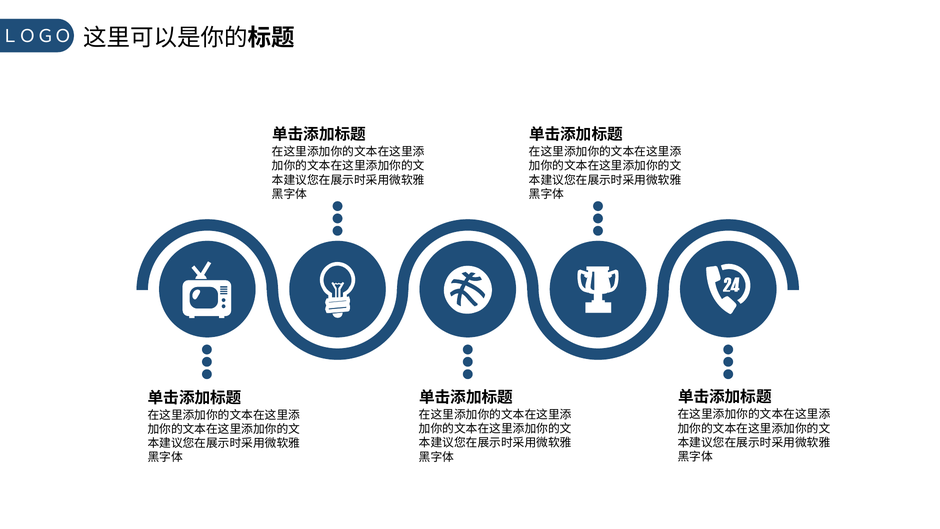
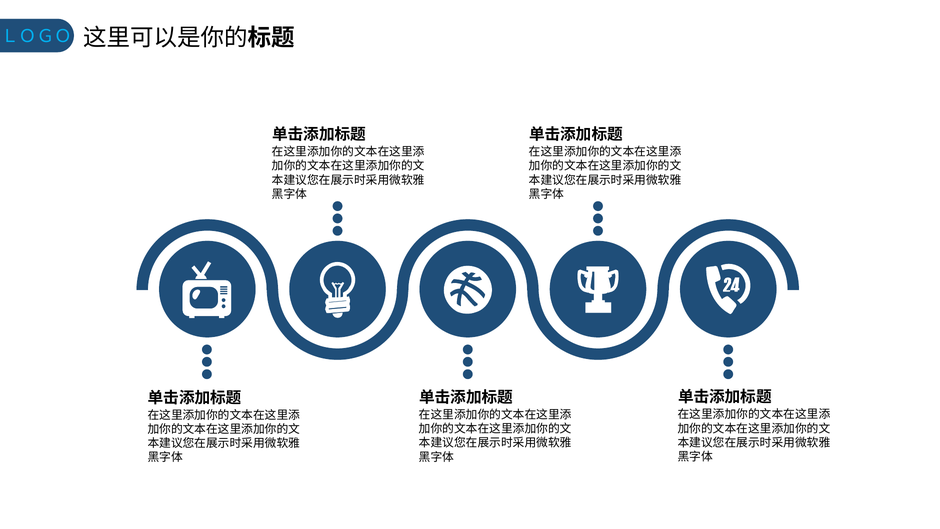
ＬＯＧＯ colour: white -> light blue (37, 37)
